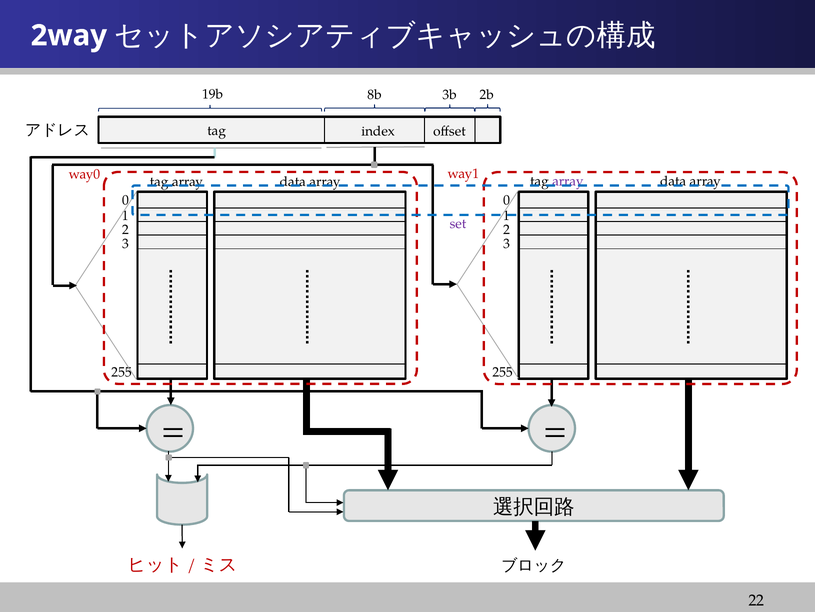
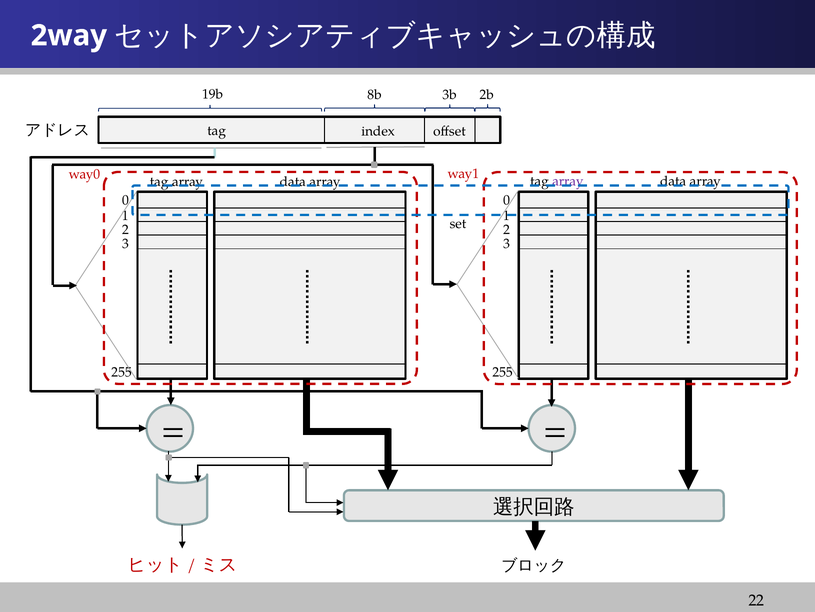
set colour: purple -> black (458, 224)
